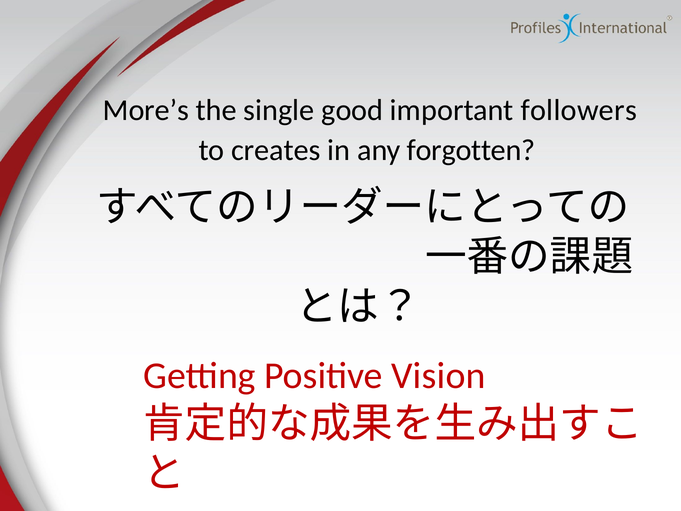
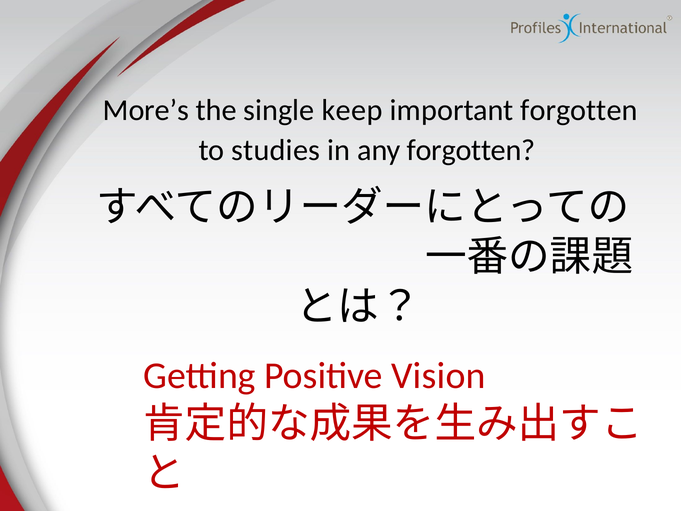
good: good -> keep (352, 110)
important followers: followers -> forgotten (579, 110)
creates: creates -> studies (276, 150)
